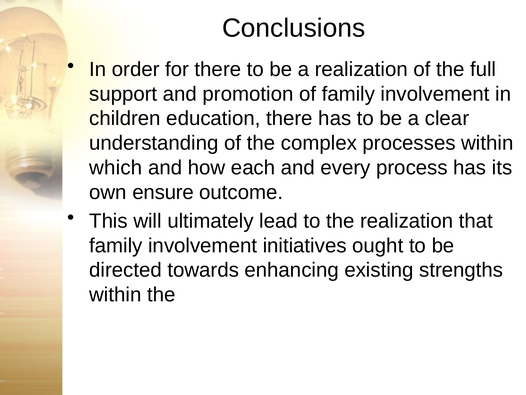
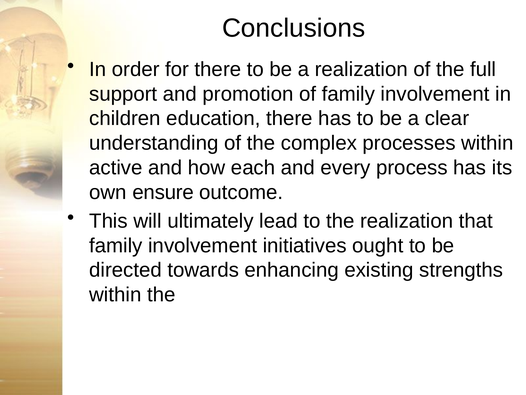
which: which -> active (116, 167)
